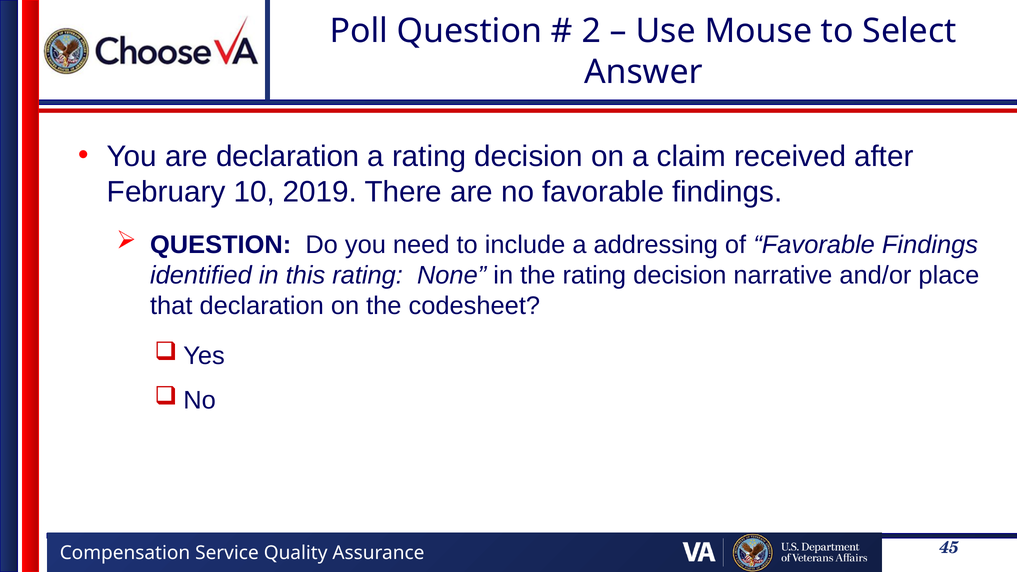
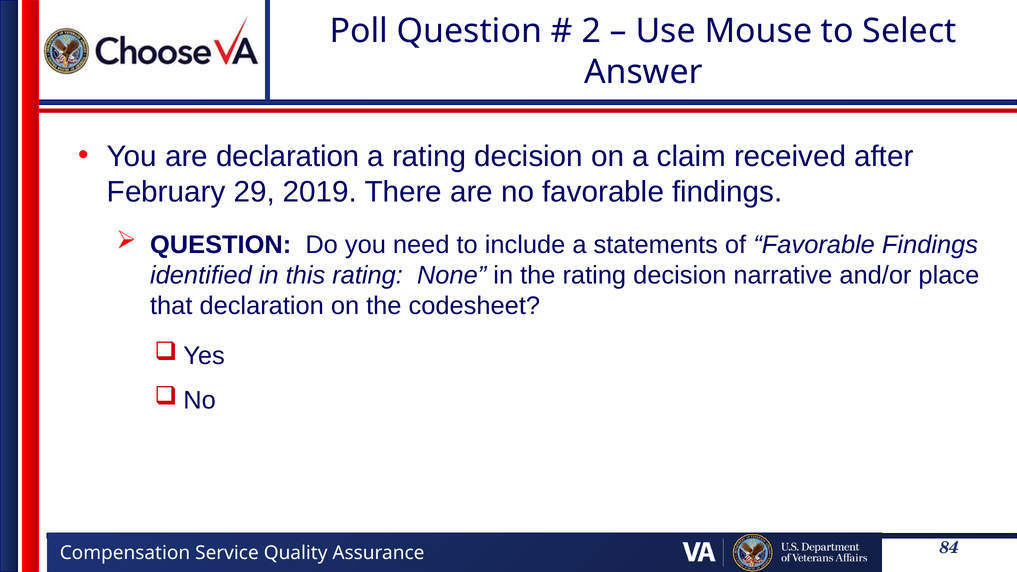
10: 10 -> 29 (254, 192)
addressing: addressing -> statements (656, 245)
45: 45 -> 84 (949, 548)
